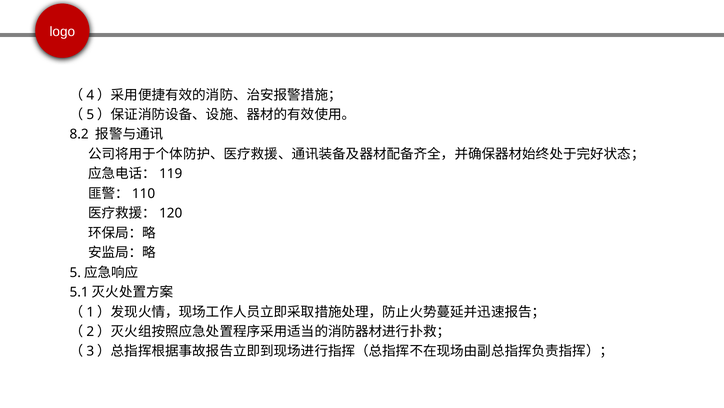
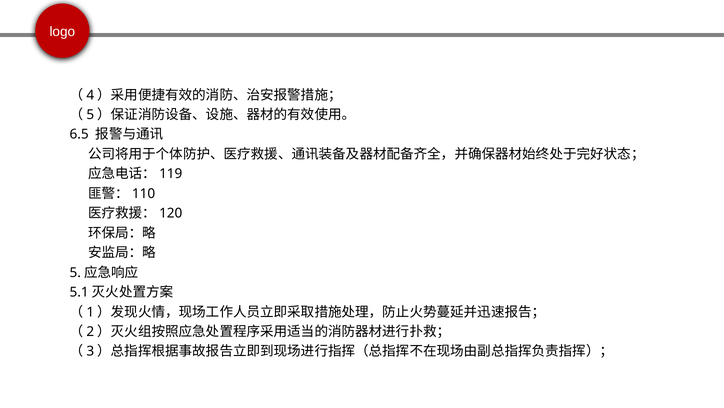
8.2: 8.2 -> 6.5 (79, 134)
